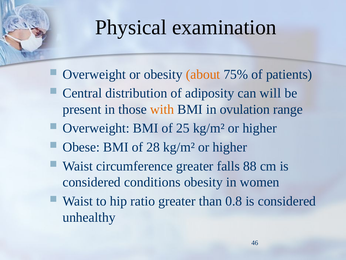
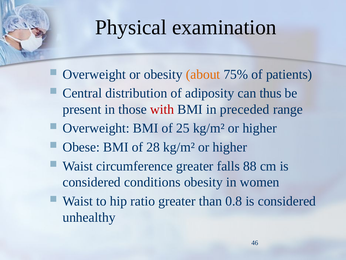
will: will -> thus (271, 93)
with colour: orange -> red (162, 109)
ovulation: ovulation -> preceded (245, 109)
